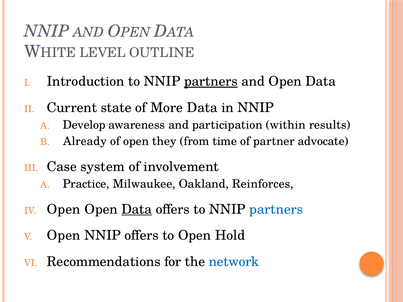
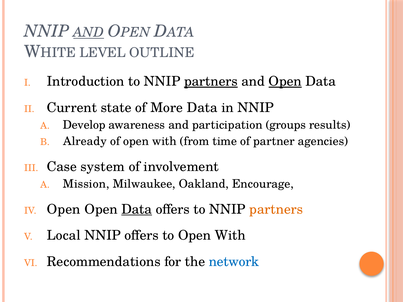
AND underline: none -> present (89, 33)
Open underline: none -> present (285, 82)
within: within -> groups (286, 125)
of open they: they -> with (164, 142)
advocate: advocate -> agencies (323, 142)
Practice: Practice -> Mission (86, 184)
Reinforces: Reinforces -> Encourage (263, 184)
partners colour: blue -> orange (276, 209)
Open: Open -> Local (64, 236)
to Open Hold: Hold -> With (230, 236)
